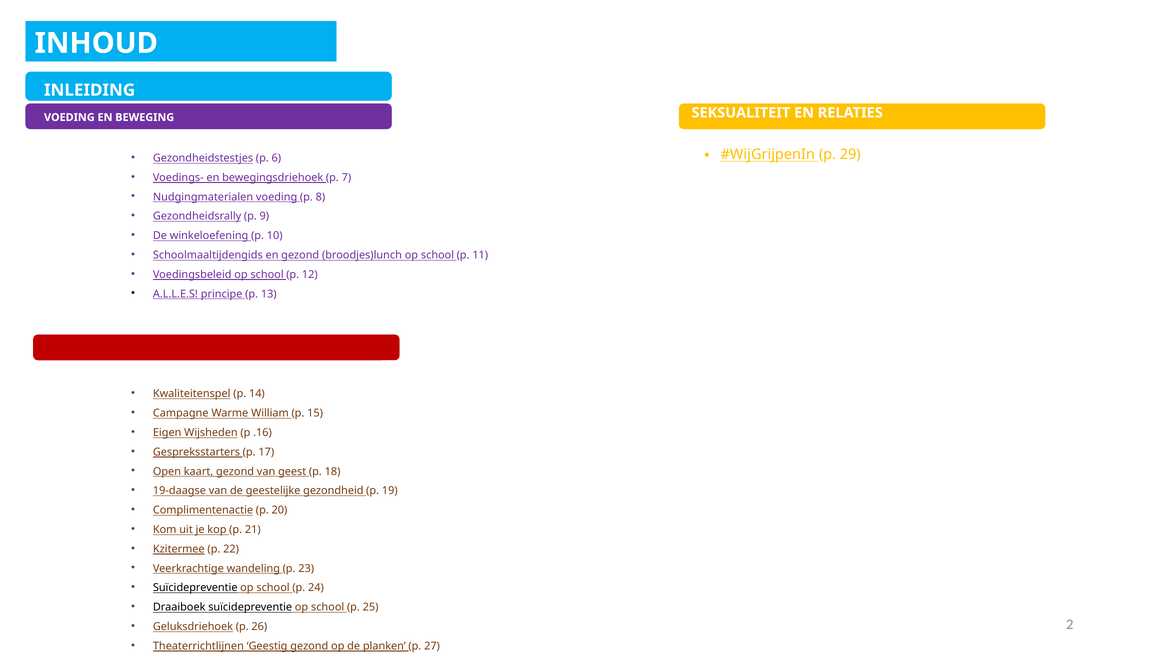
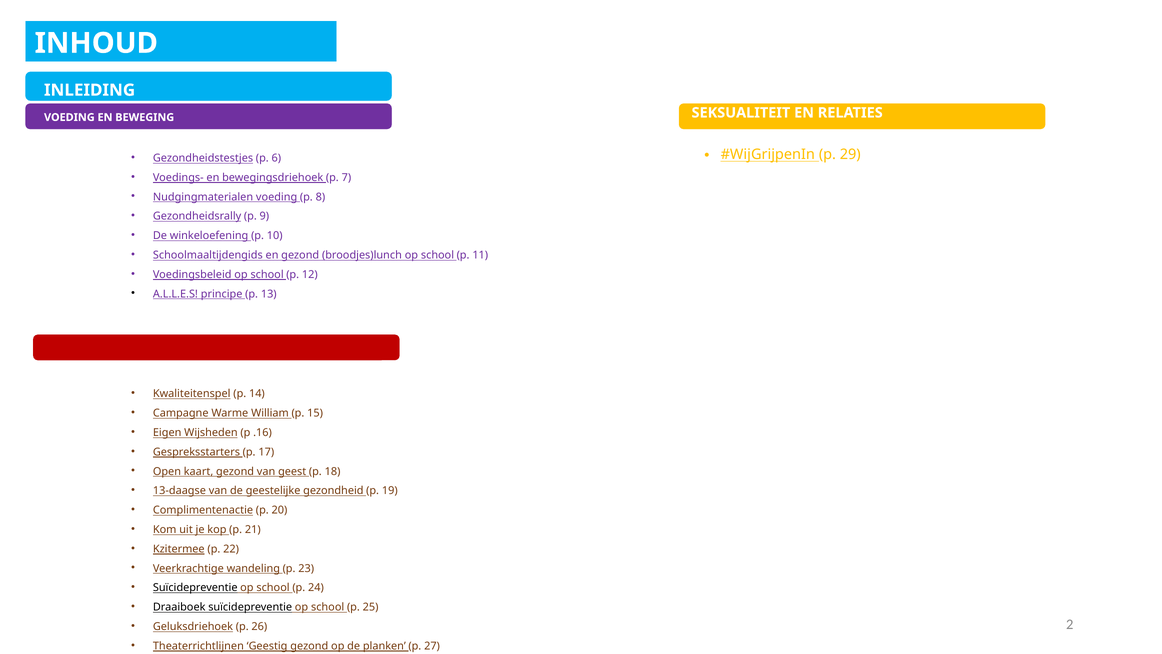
19-daagse: 19-daagse -> 13-daagse (179, 491)
